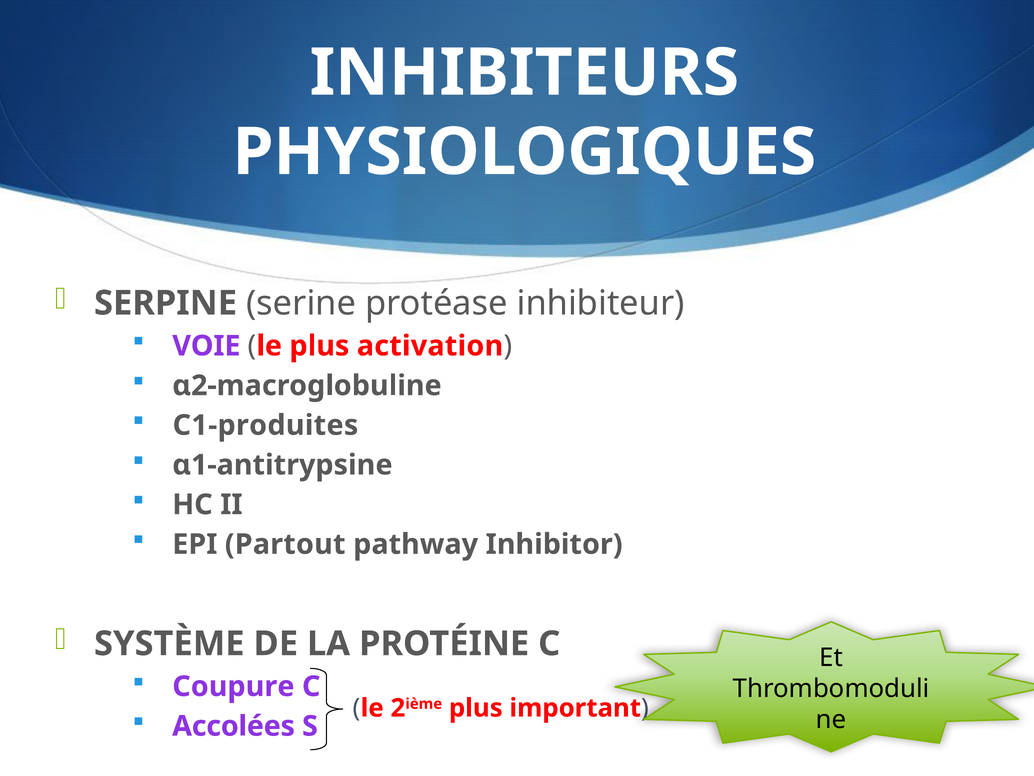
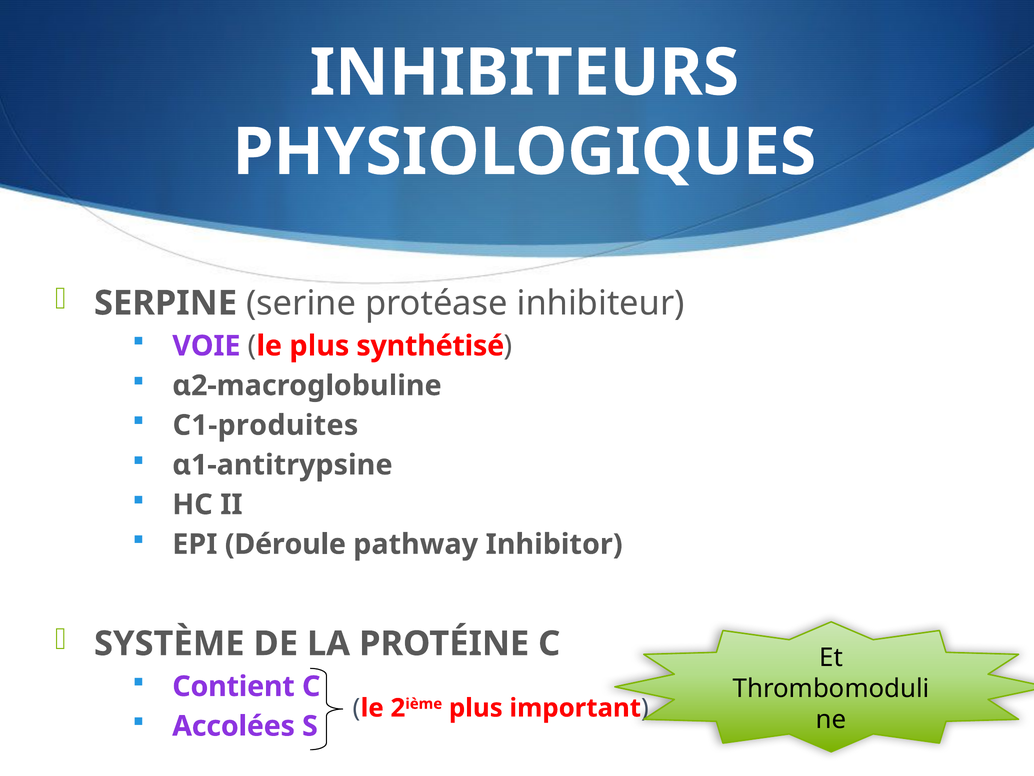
activation: activation -> synthétisé (430, 346)
Partout: Partout -> Déroule (285, 544)
Coupure: Coupure -> Contient (234, 686)
